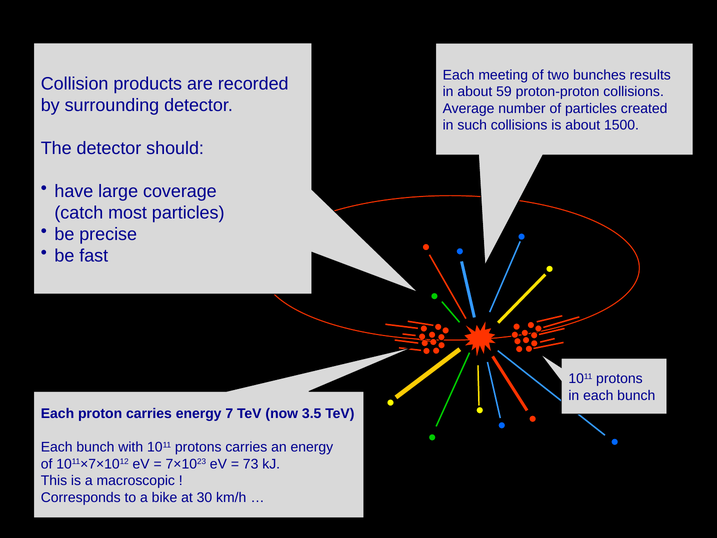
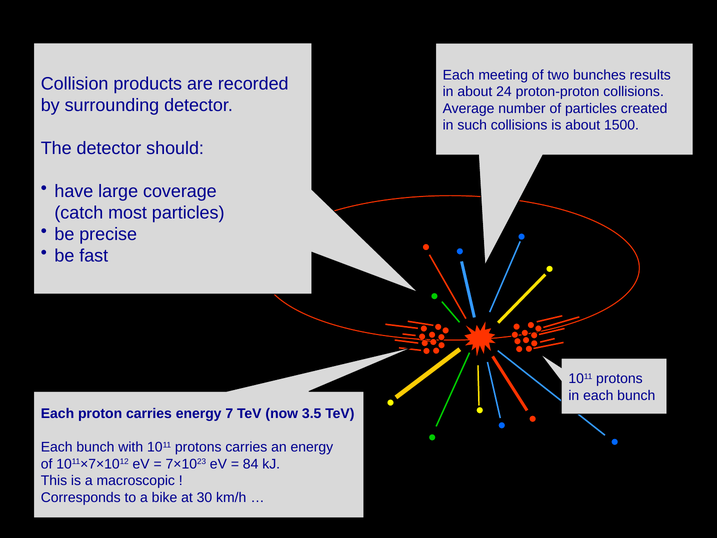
59: 59 -> 24 (504, 92)
73: 73 -> 84 (251, 464)
